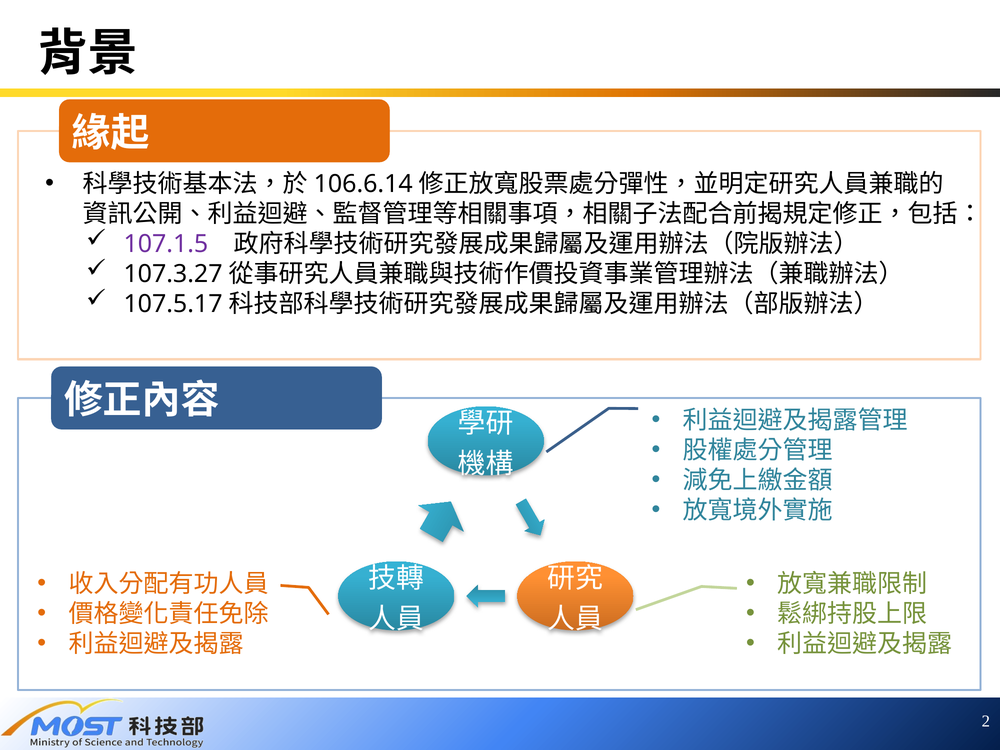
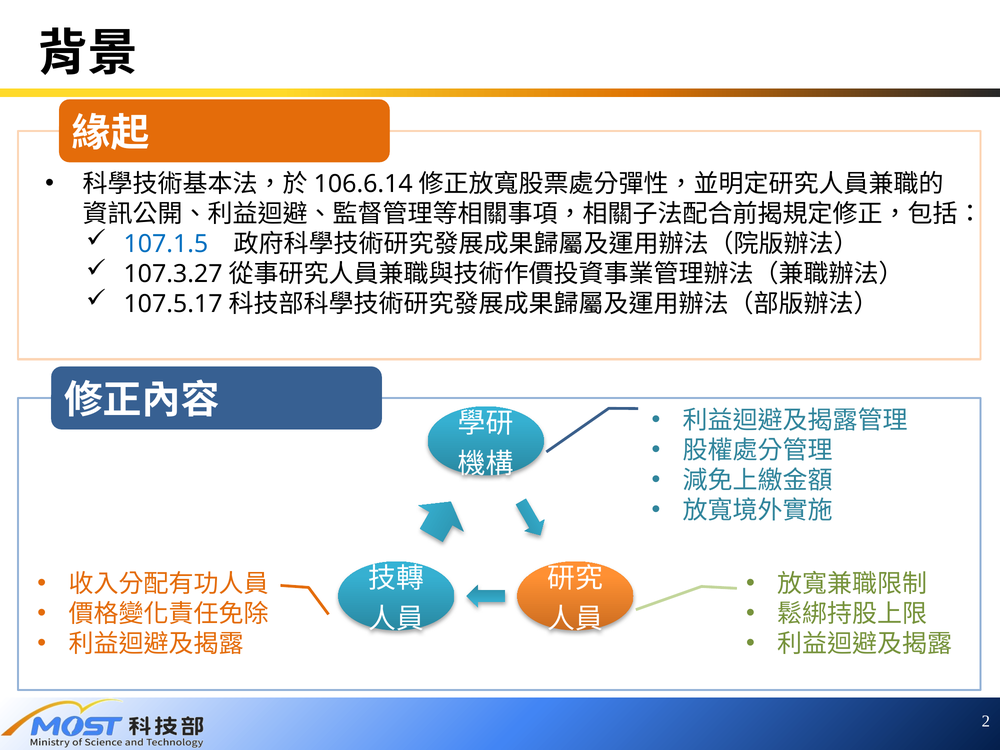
107.1.5 colour: purple -> blue (166, 244)
